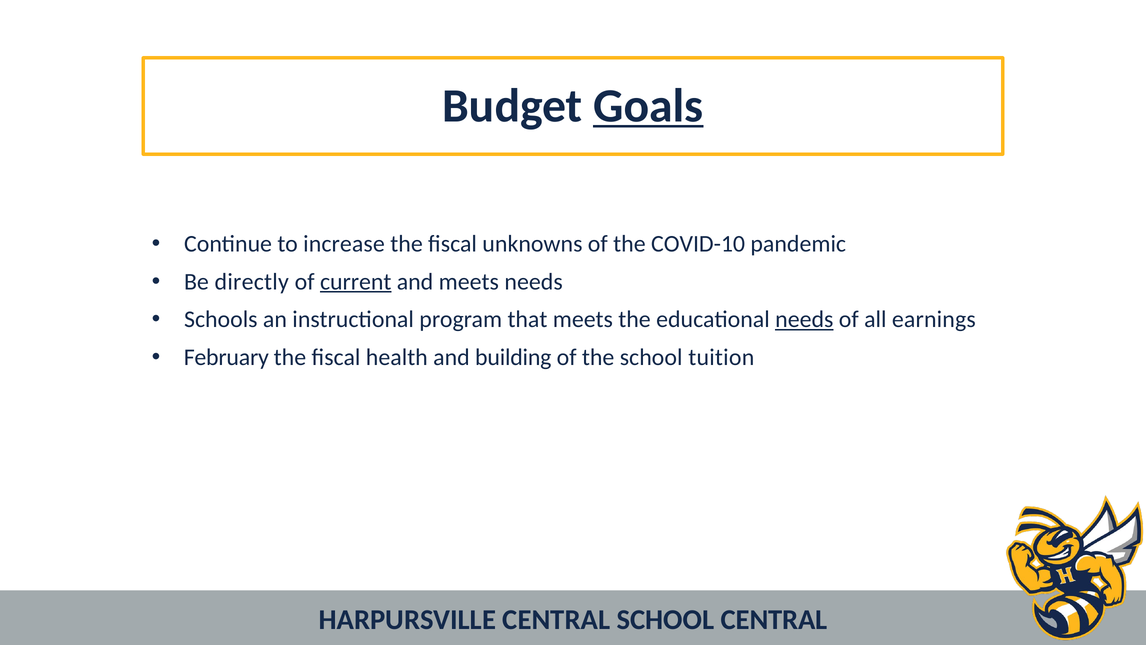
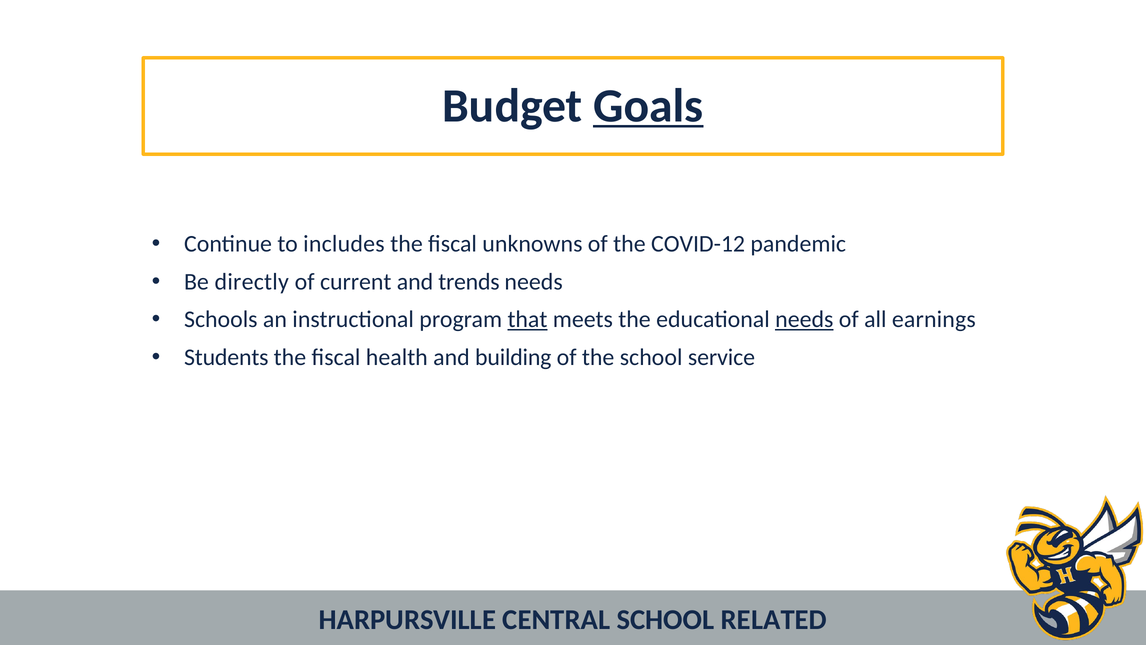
increase: increase -> includes (344, 244)
COVID-10: COVID-10 -> COVID-12 (698, 244)
current underline: present -> none (356, 281)
and meets: meets -> trends (469, 281)
that underline: none -> present (527, 319)
February: February -> Students (226, 357)
tuition: tuition -> service (721, 357)
SCHOOL CENTRAL: CENTRAL -> RELATED (774, 619)
